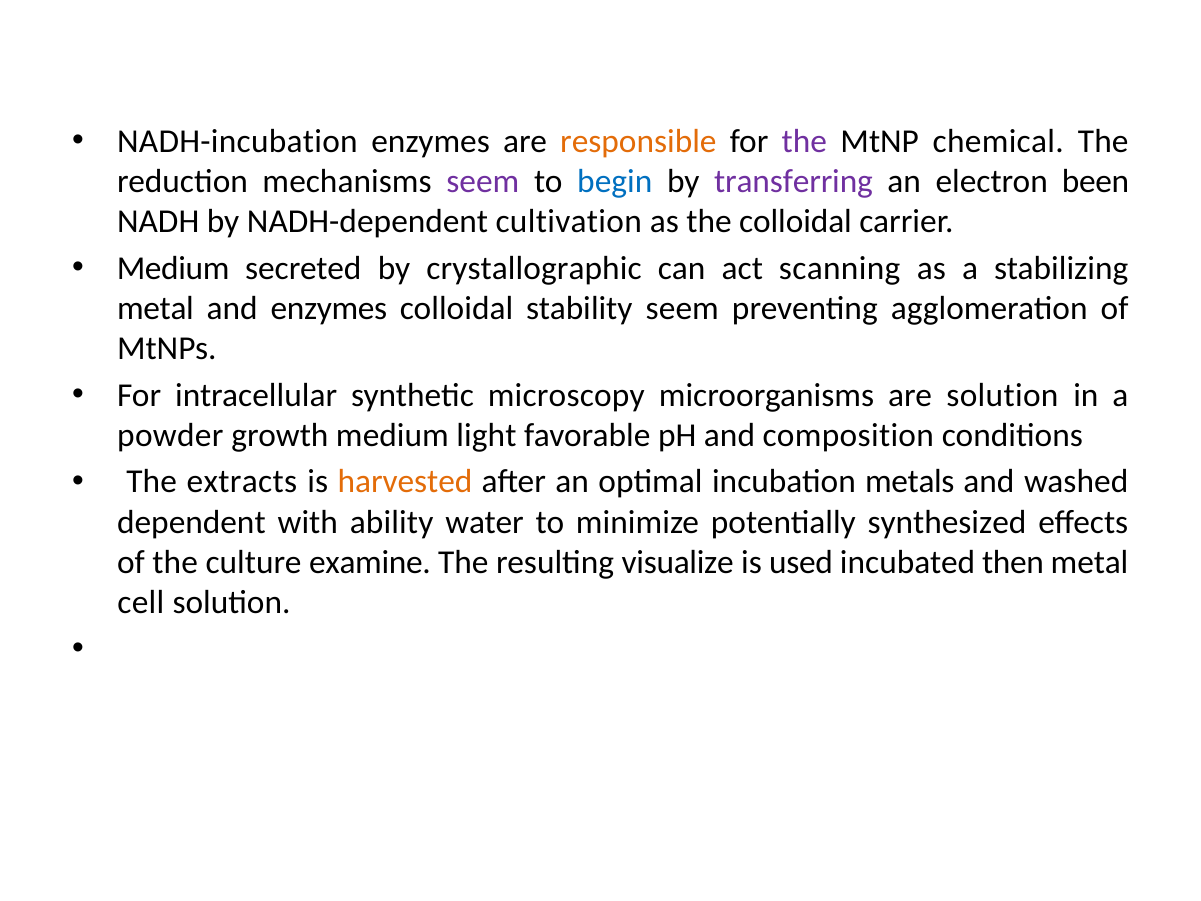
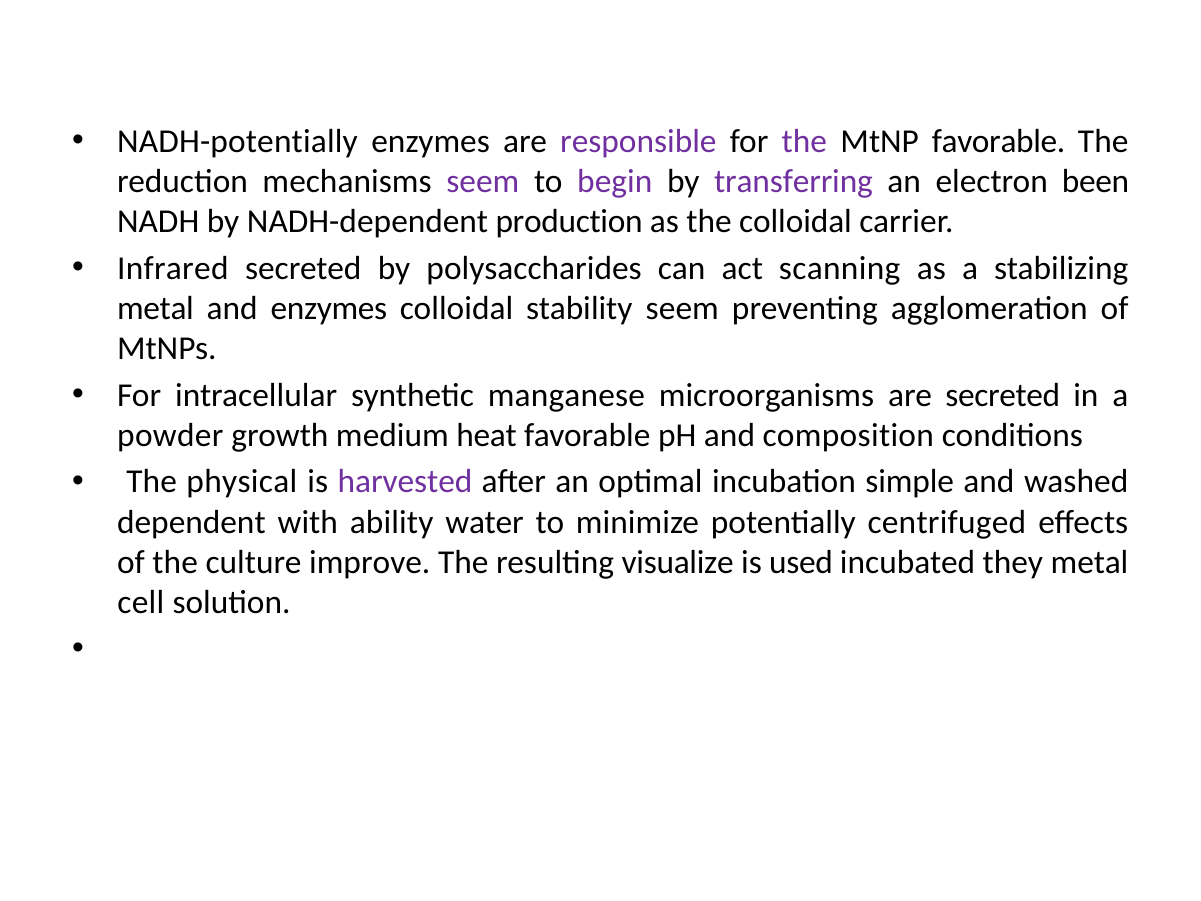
NADH-incubation: NADH-incubation -> NADH-potentially (237, 141)
responsible colour: orange -> purple (638, 141)
MtNP chemical: chemical -> favorable (999, 141)
begin colour: blue -> purple (615, 181)
cultivation: cultivation -> production (569, 221)
Medium: Medium -> Infrared (173, 268)
crystallographic: crystallographic -> polysaccharides (534, 268)
microscopy: microscopy -> manganese (566, 395)
are solution: solution -> secreted (1003, 395)
light: light -> heat (487, 435)
extracts: extracts -> physical (242, 482)
harvested colour: orange -> purple (405, 482)
metals: metals -> simple (910, 482)
synthesized: synthesized -> centrifuged (947, 522)
examine: examine -> improve (370, 562)
then: then -> they (1013, 562)
